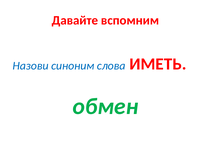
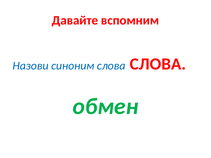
слова ИМЕТЬ: ИМЕТЬ -> СЛОВА (158, 64)
